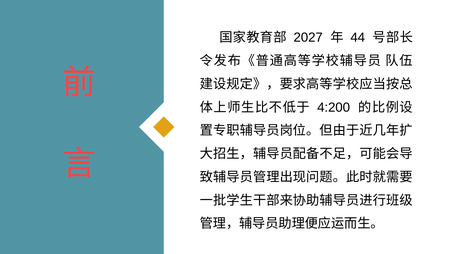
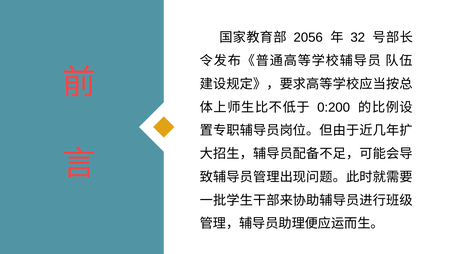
2027: 2027 -> 2056 (308, 38)
44: 44 -> 32 (358, 38)
4:200: 4:200 -> 0:200 (334, 107)
